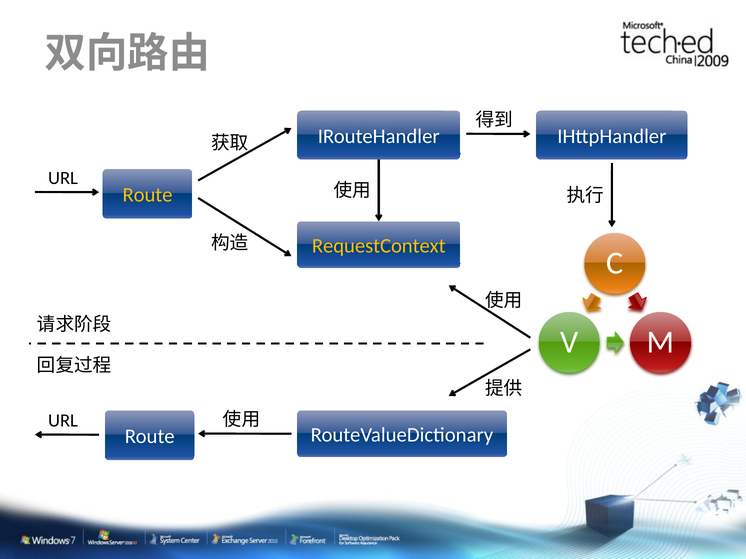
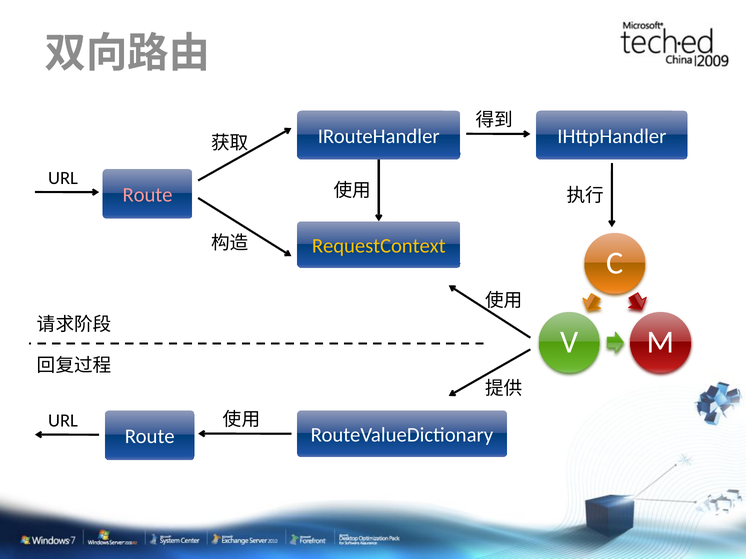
Route colour: yellow -> pink (148, 195)
